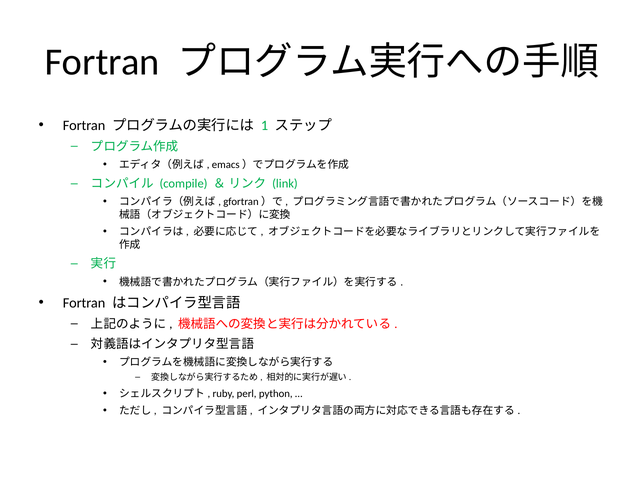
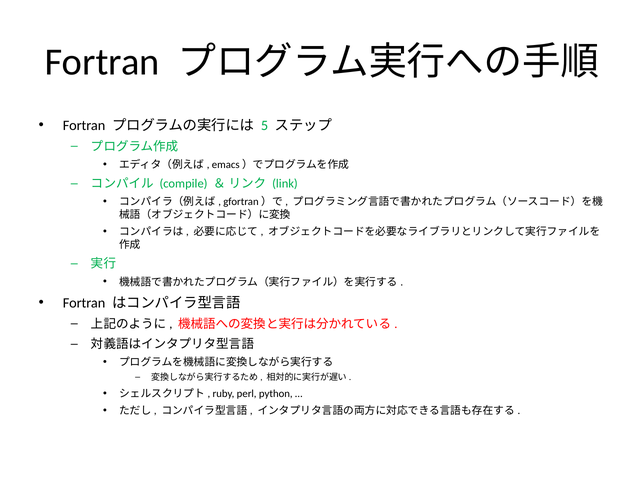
1: 1 -> 5 (265, 126)
